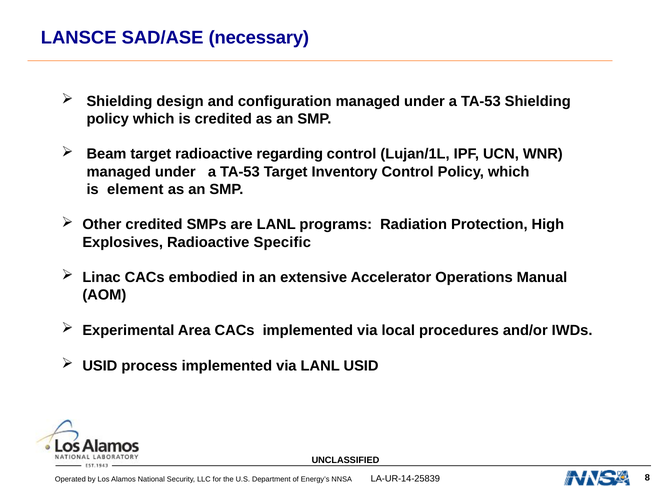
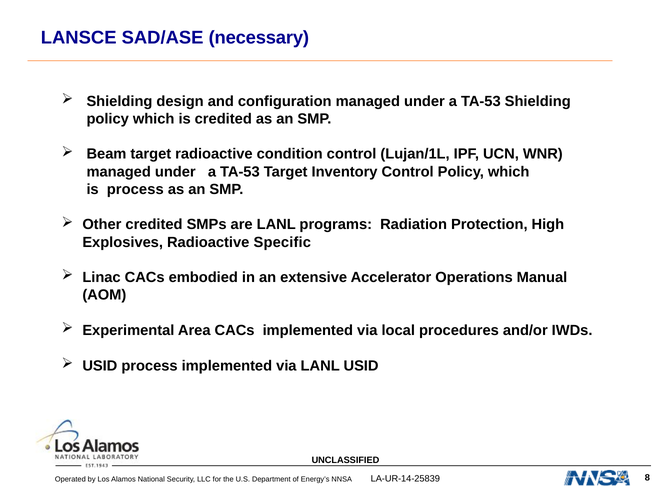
regarding: regarding -> condition (290, 154)
is element: element -> process (135, 190)
